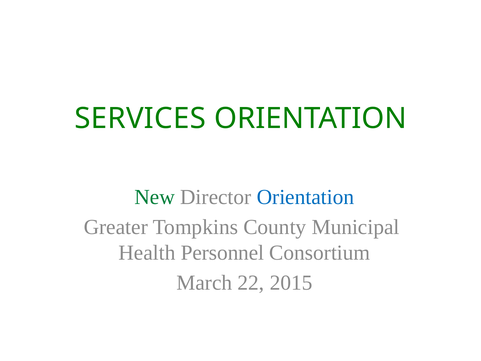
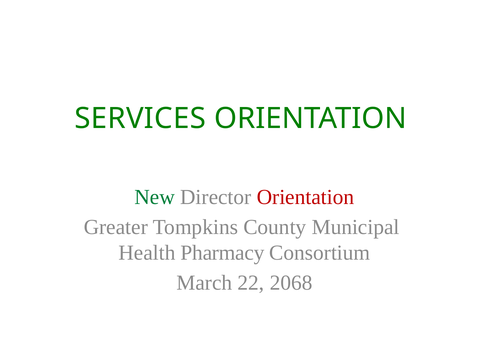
Orientation colour: blue -> red (305, 197)
Personnel: Personnel -> Pharmacy (222, 253)
2015: 2015 -> 2068 (291, 283)
